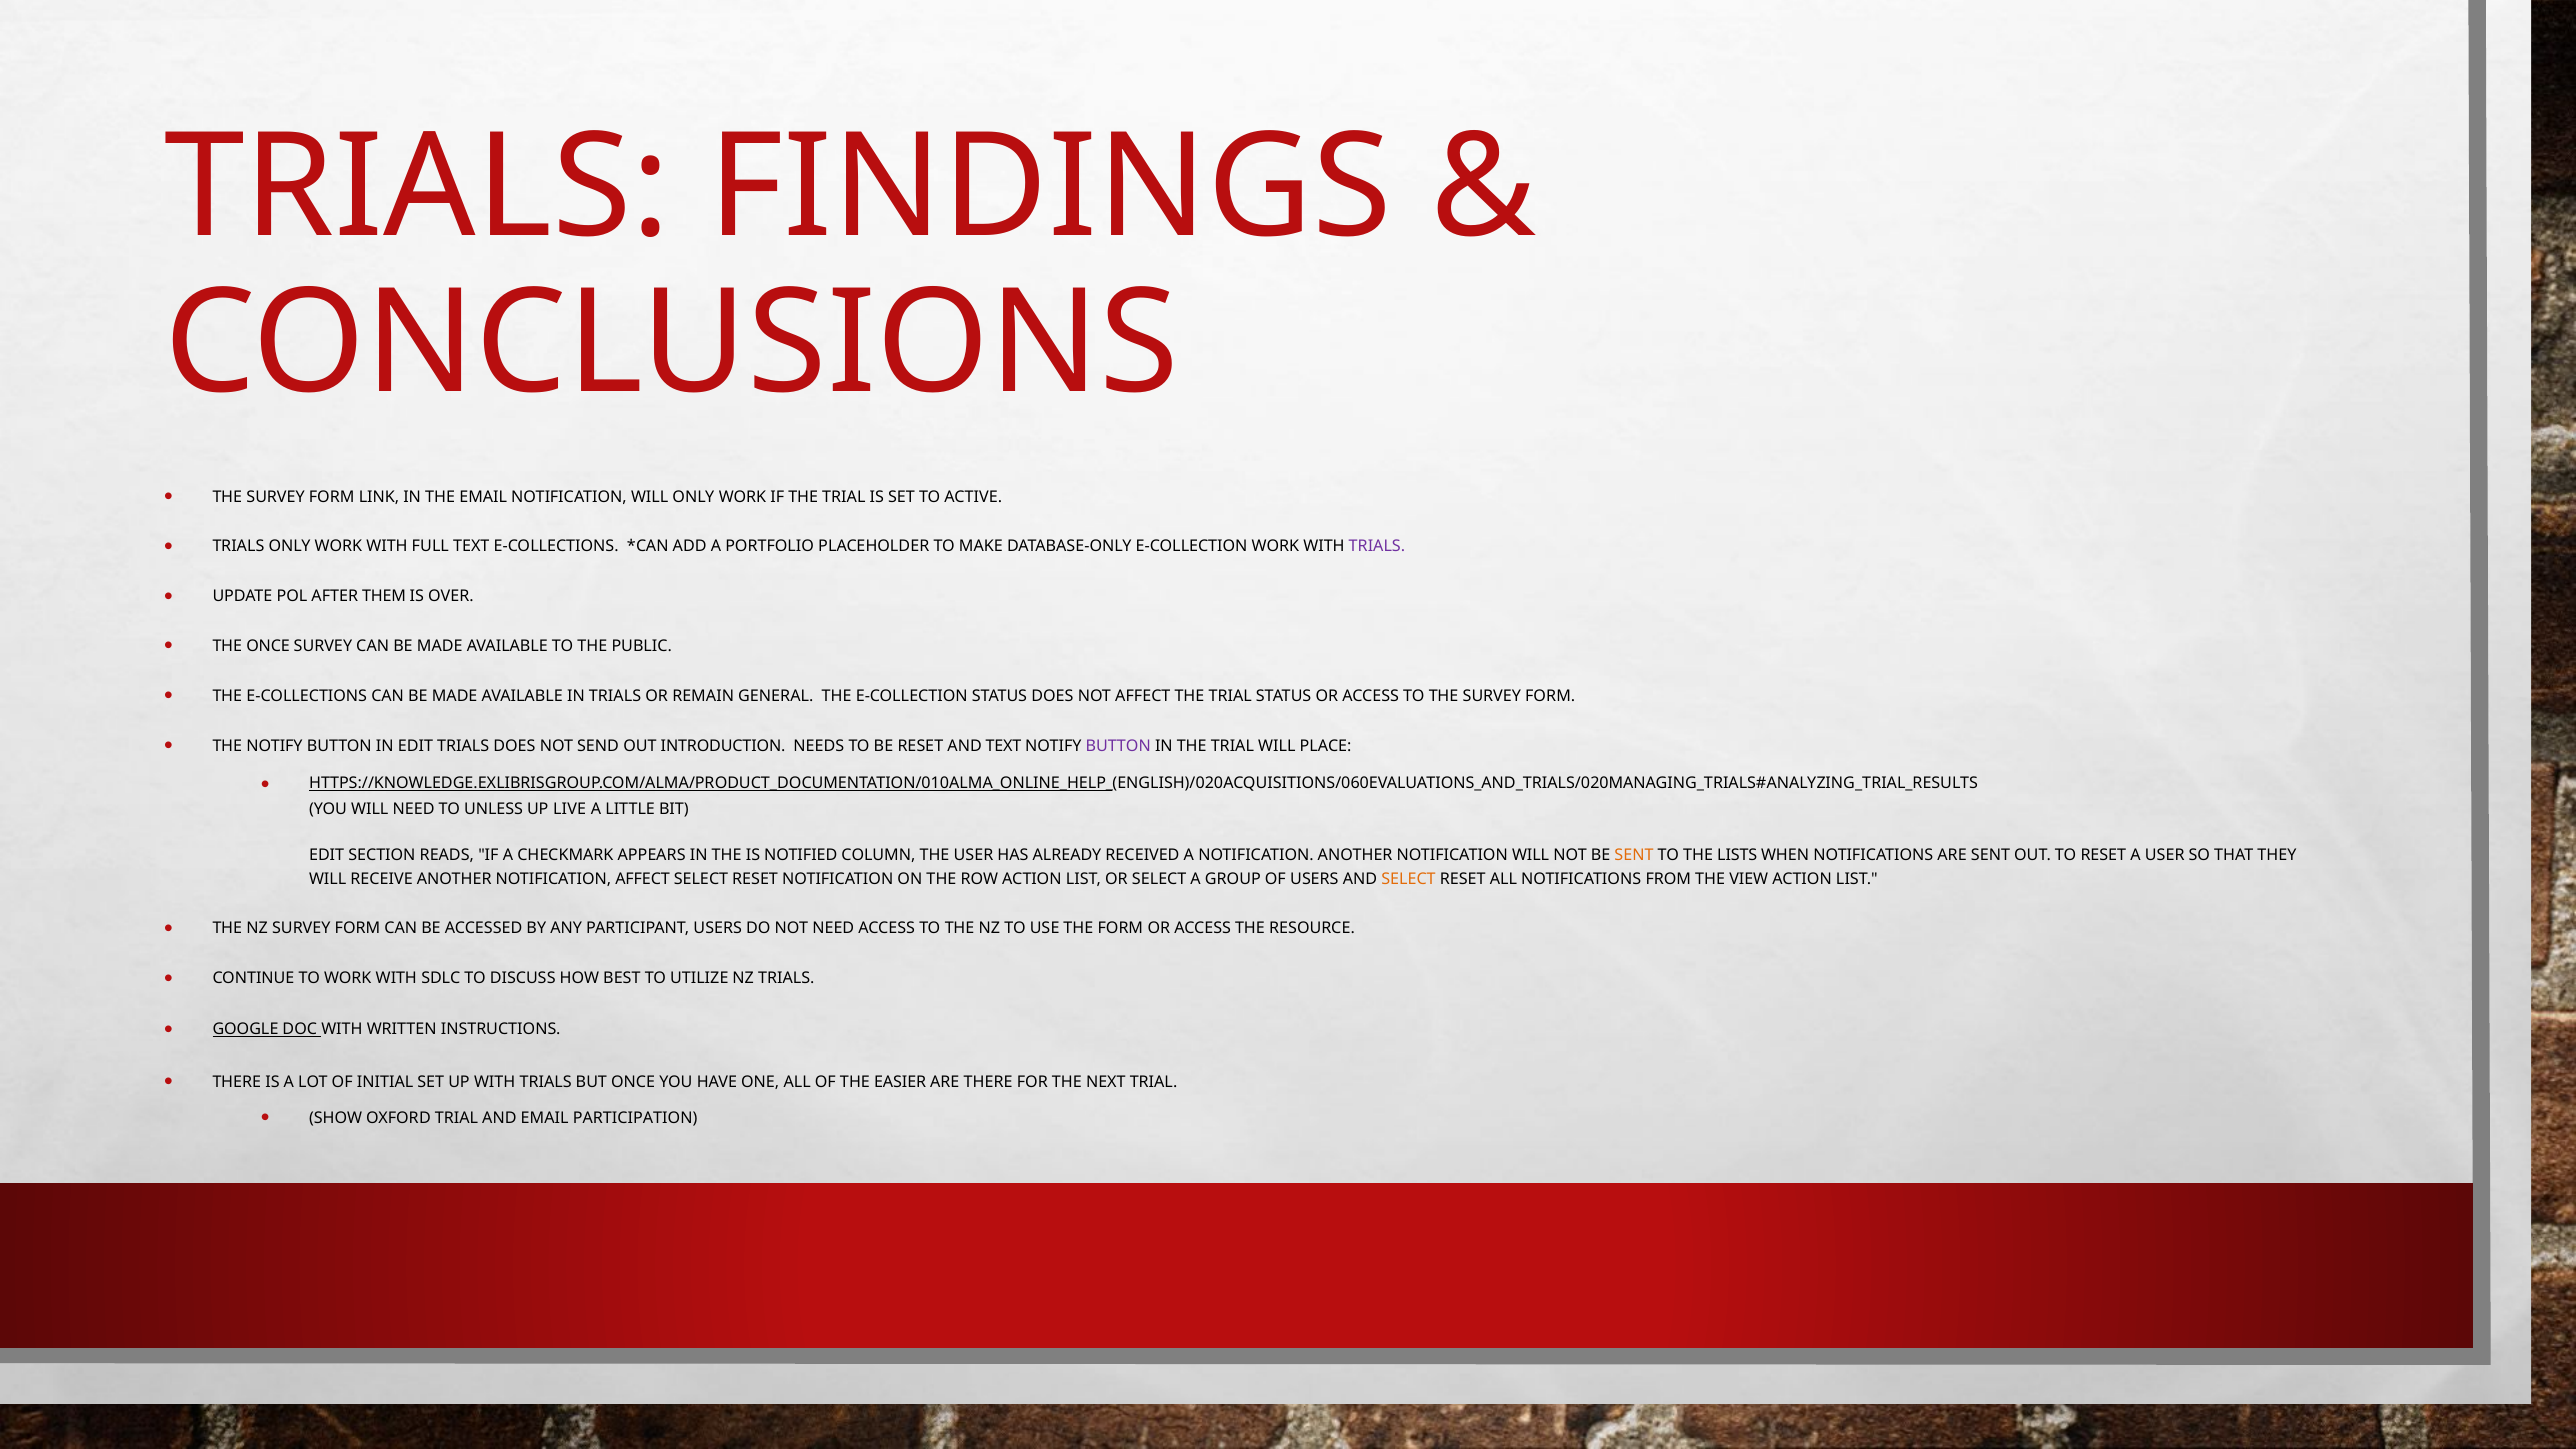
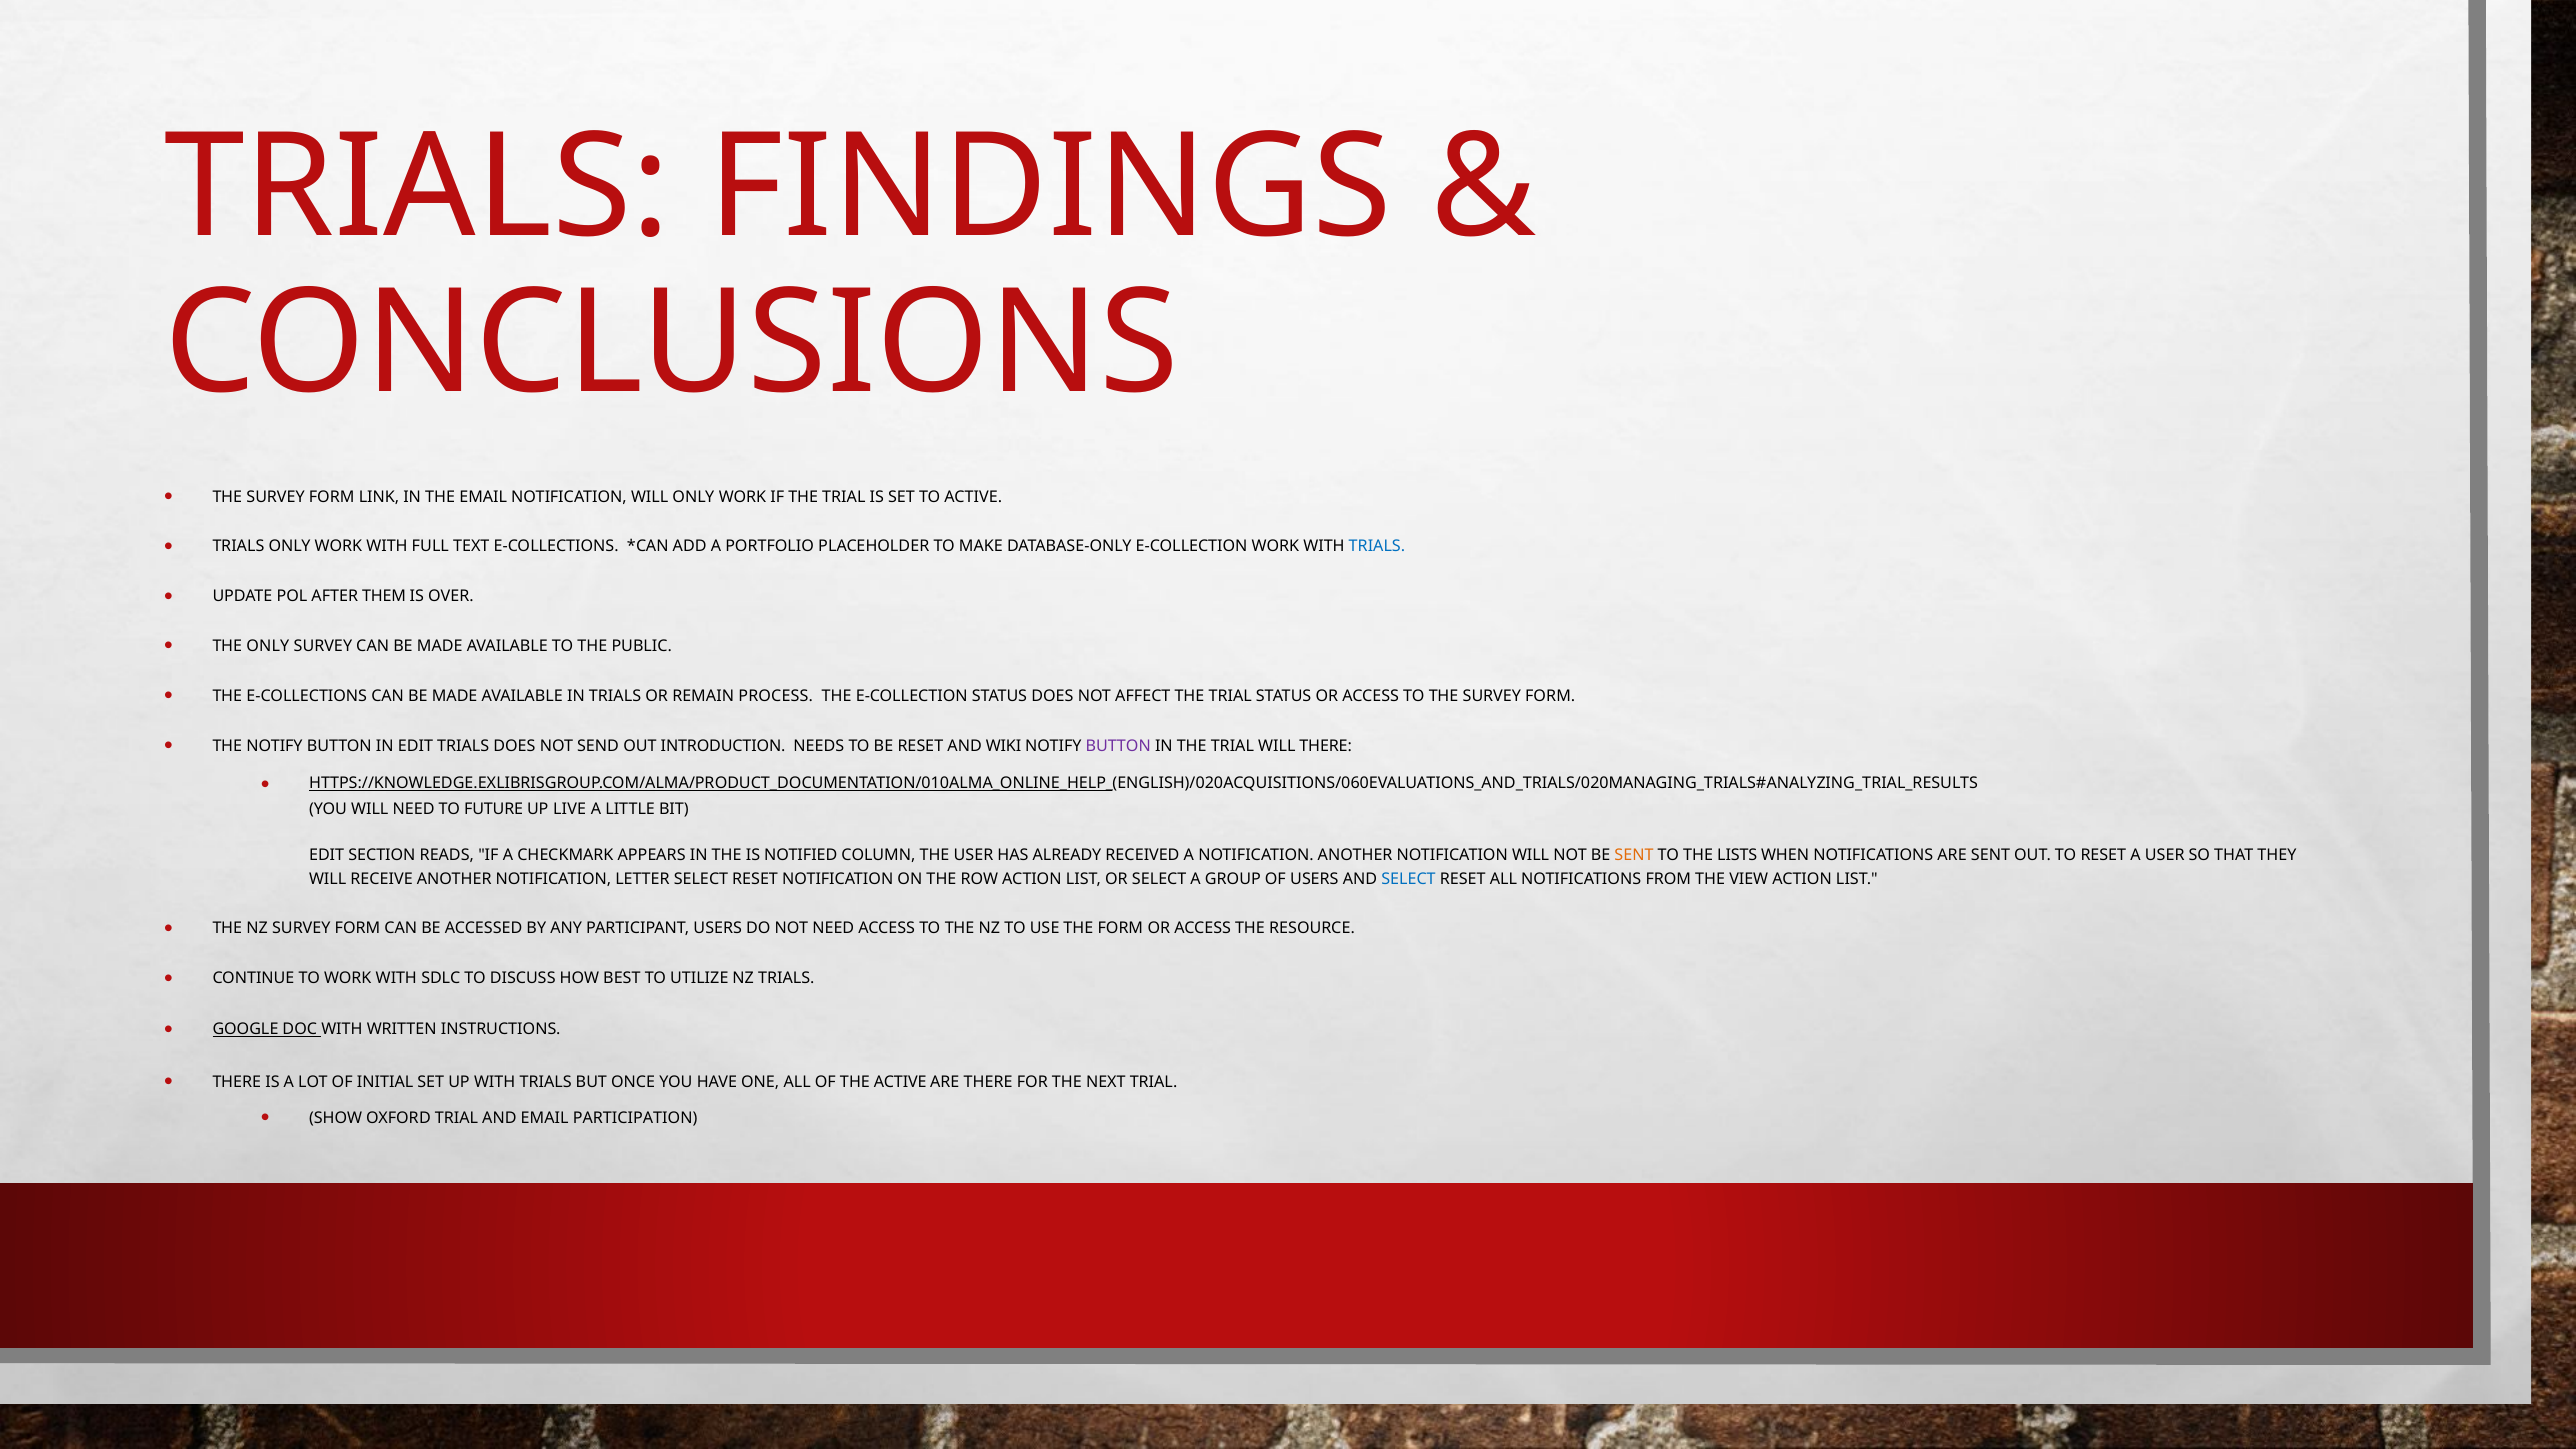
TRIALS colour: purple -> blue (1377, 547)
THE ONCE: ONCE -> ONLY (268, 647)
GENERAL: GENERAL -> PROCESS (776, 697)
AND TEXT: TEXT -> WIKI (1004, 747)
WILL PLACE: PLACE -> THERE (1326, 747)
UNLESS: UNLESS -> FUTURE (494, 809)
NOTIFICATION AFFECT: AFFECT -> LETTER (642, 879)
SELECT colour: orange -> blue (1408, 879)
THE EASIER: EASIER -> ACTIVE (900, 1082)
